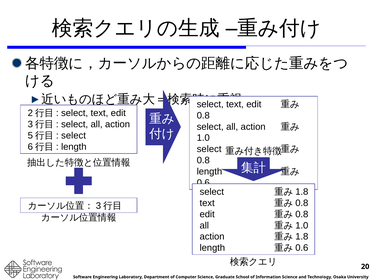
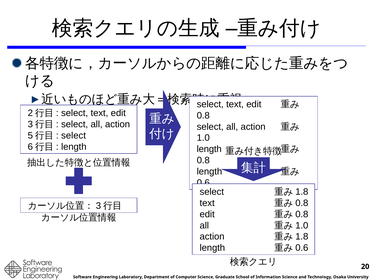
select: select -> length (209, 149)
